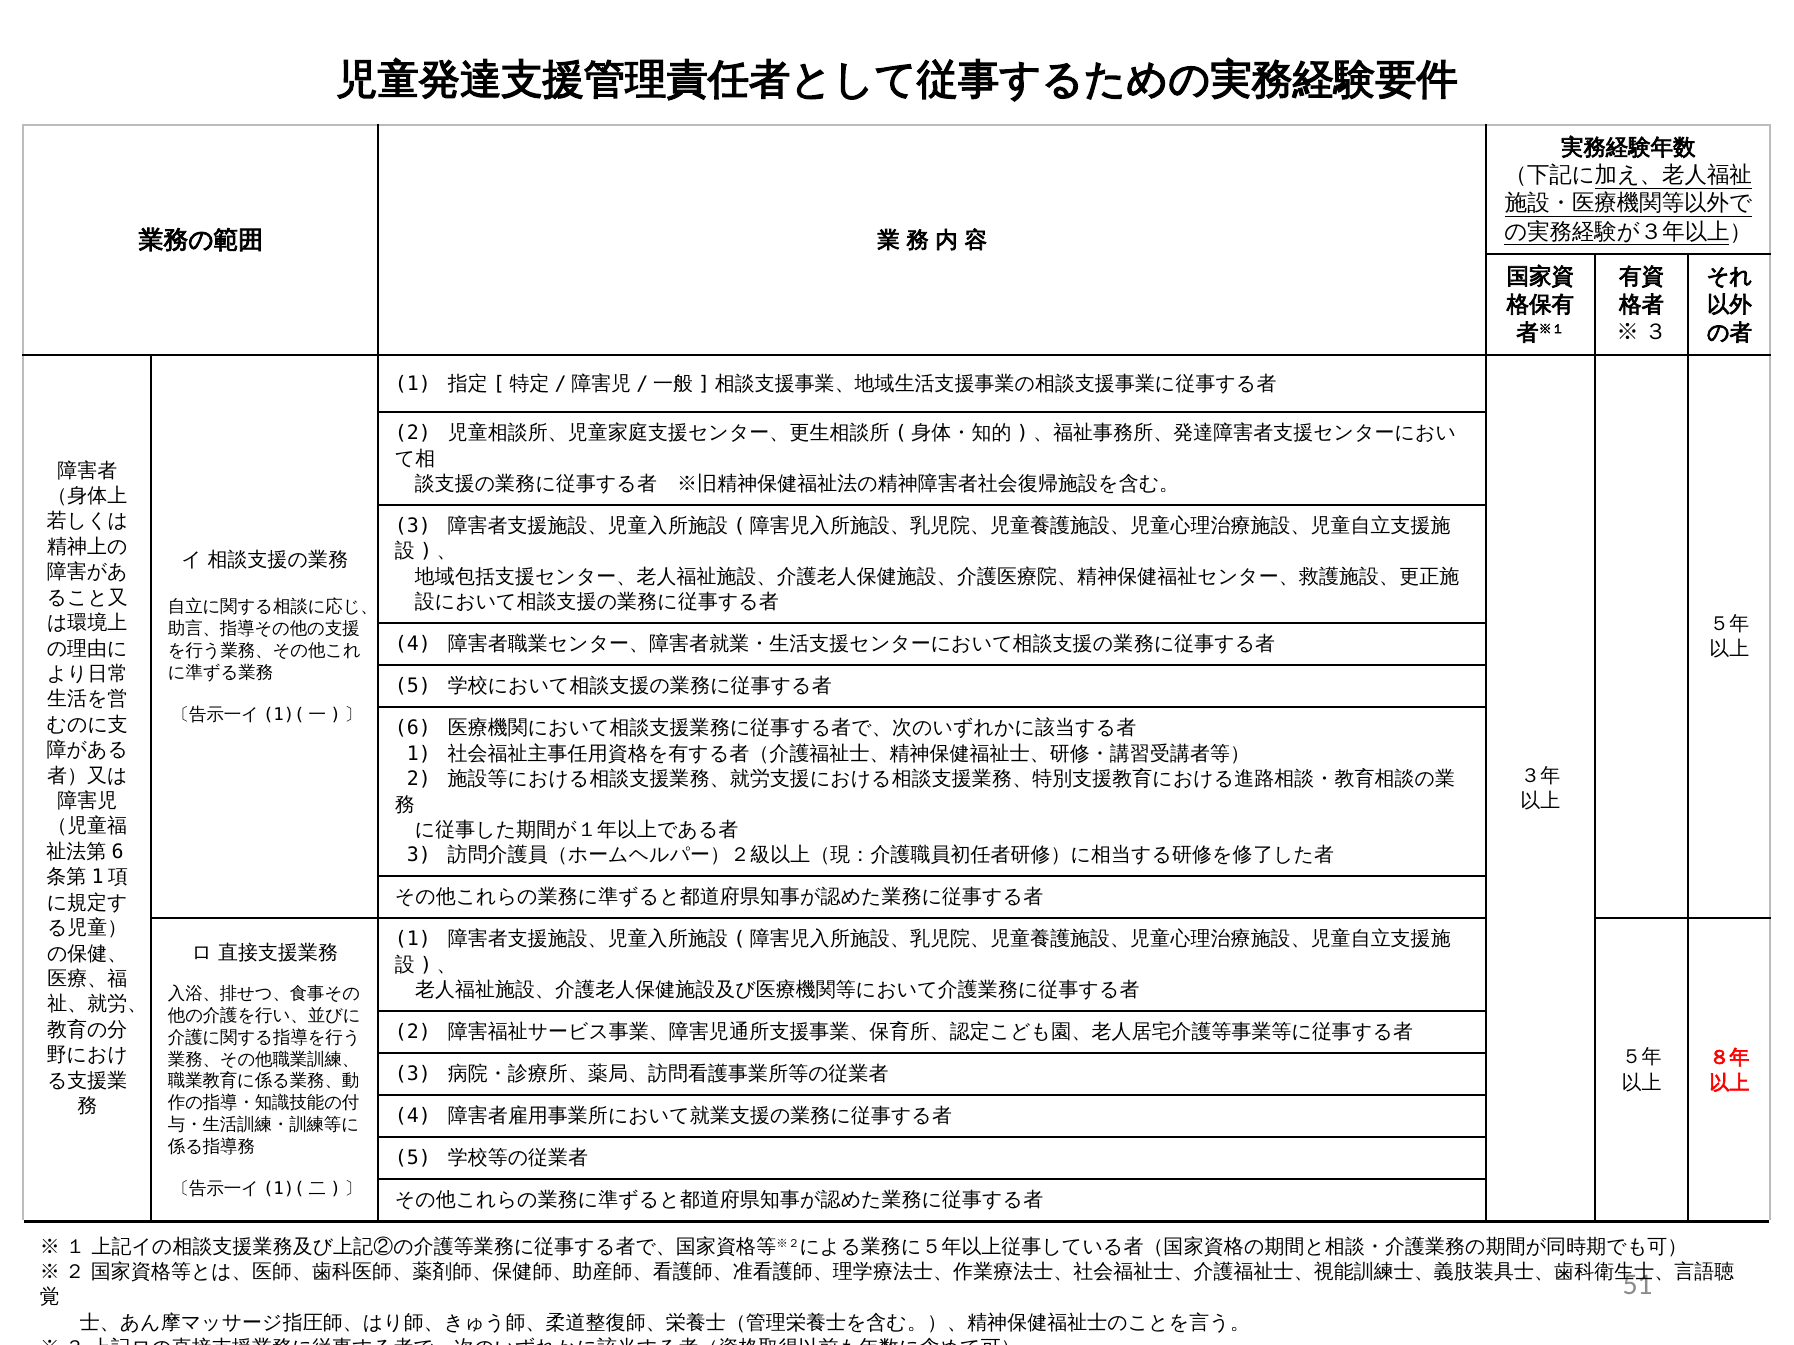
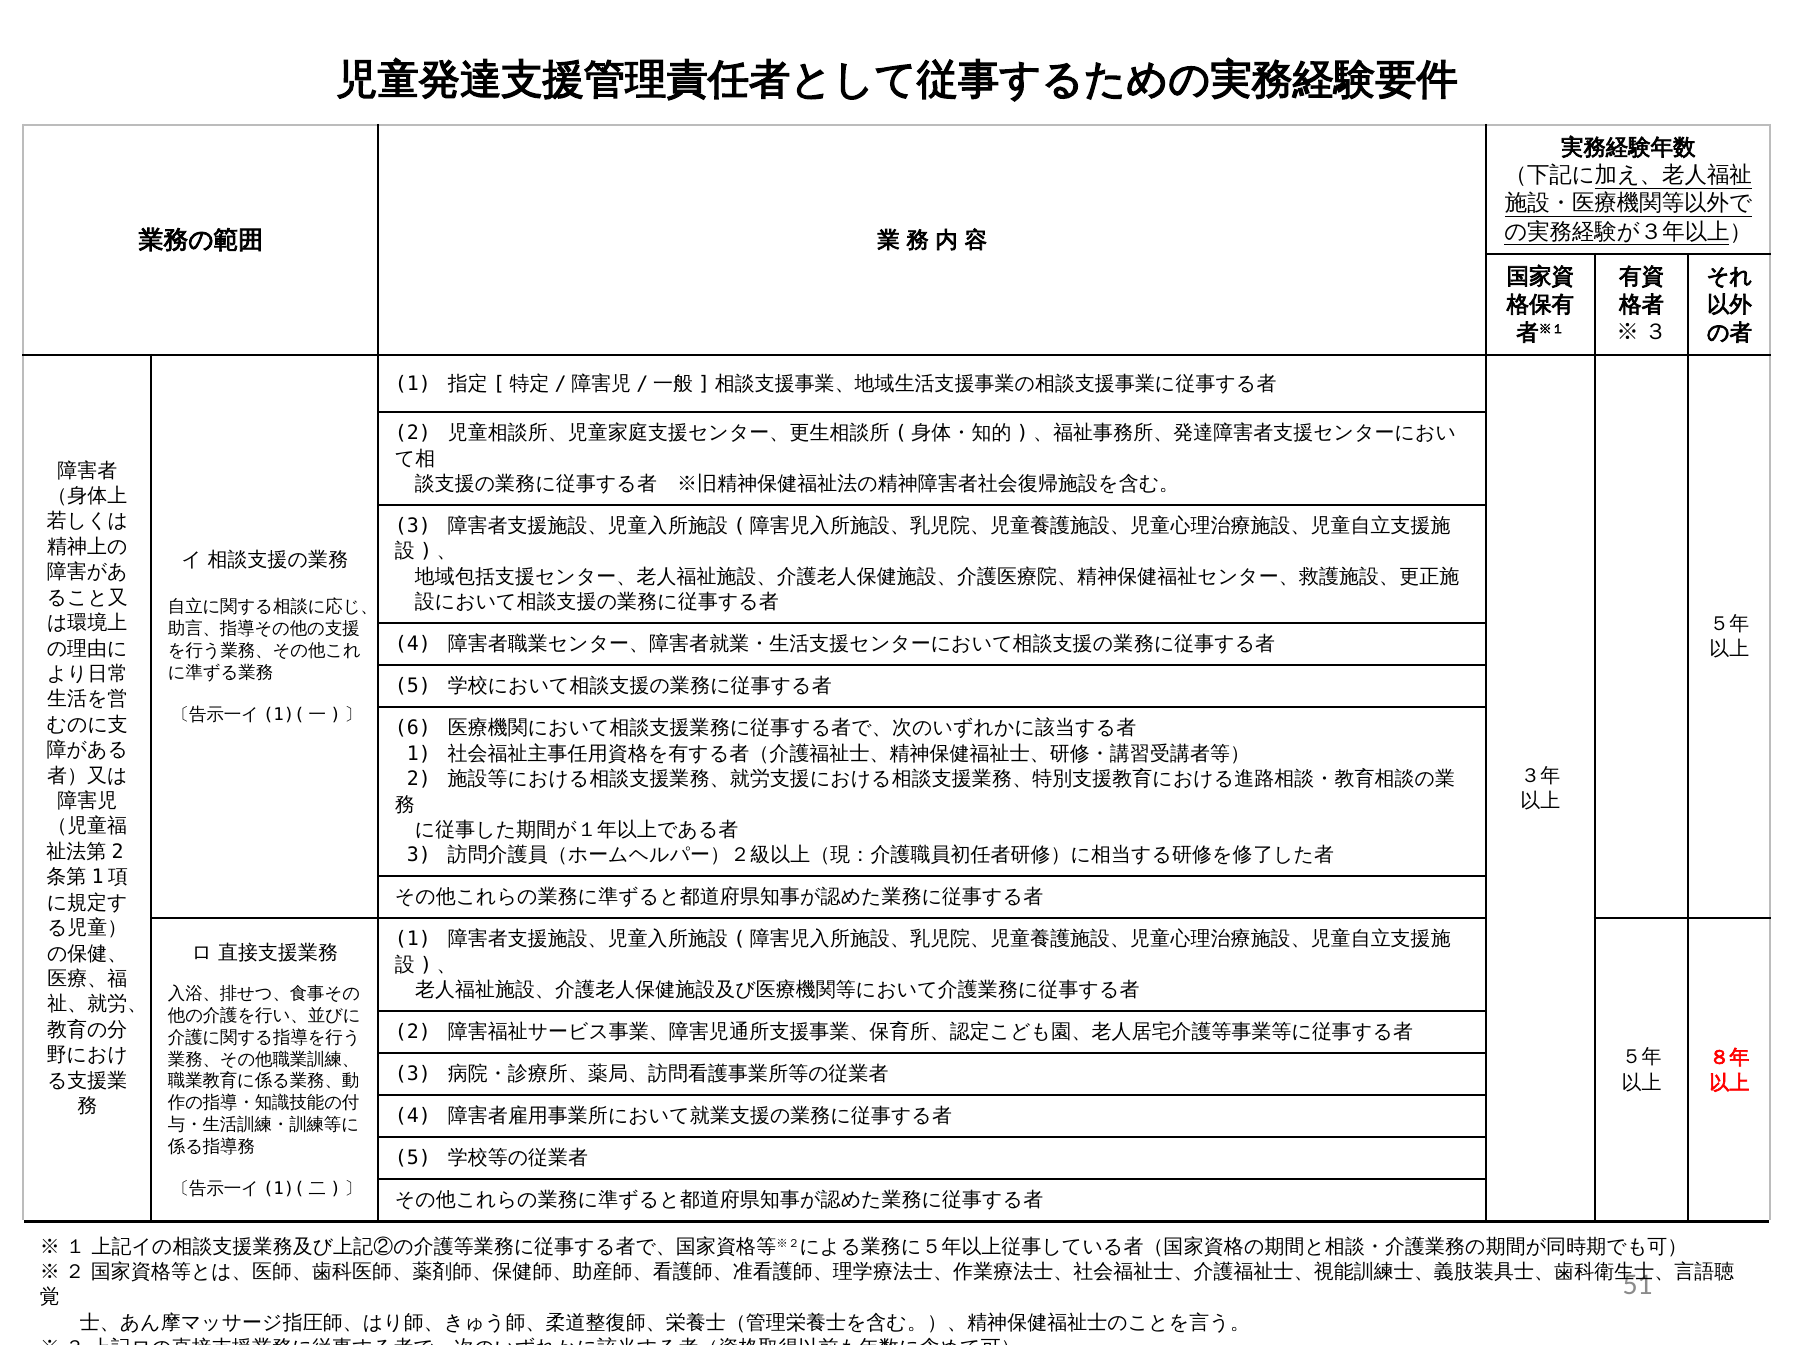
6: 6 -> 2 (118, 852)
